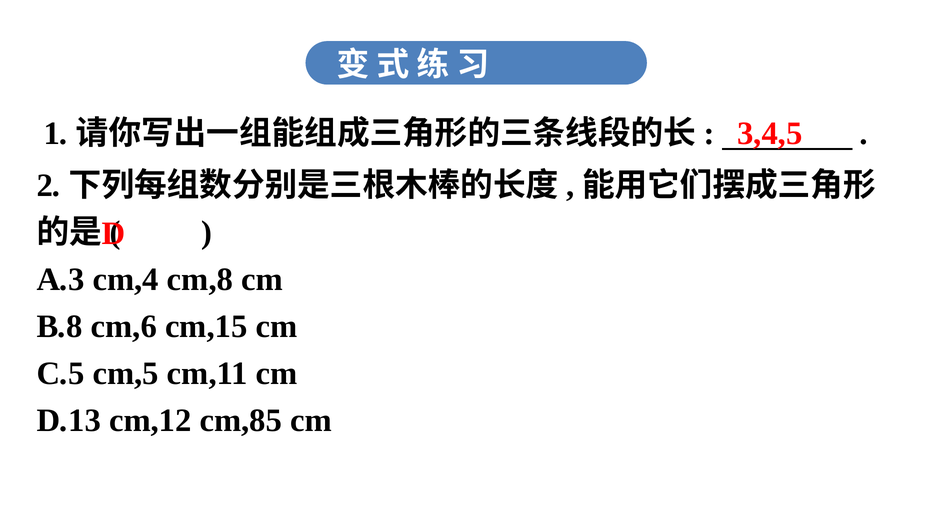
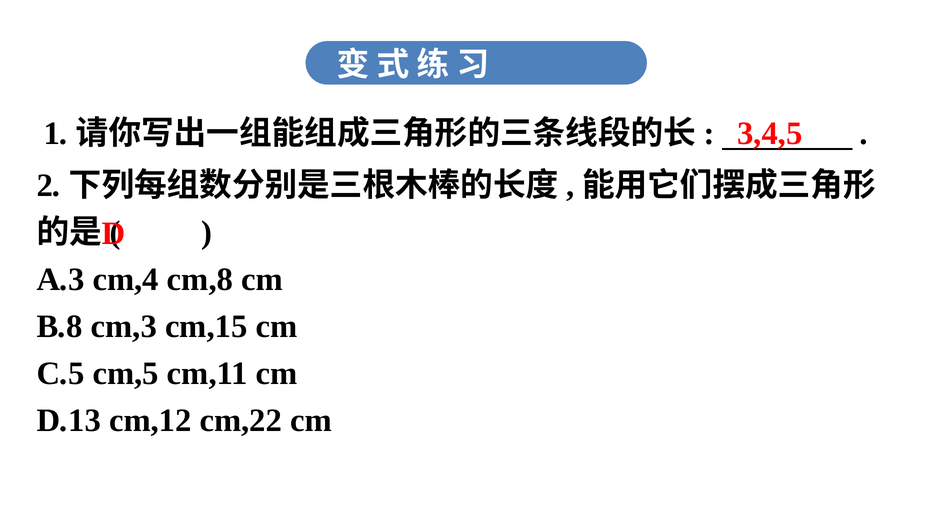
cm,6: cm,6 -> cm,3 (124, 327)
cm,85: cm,85 -> cm,22 (241, 421)
